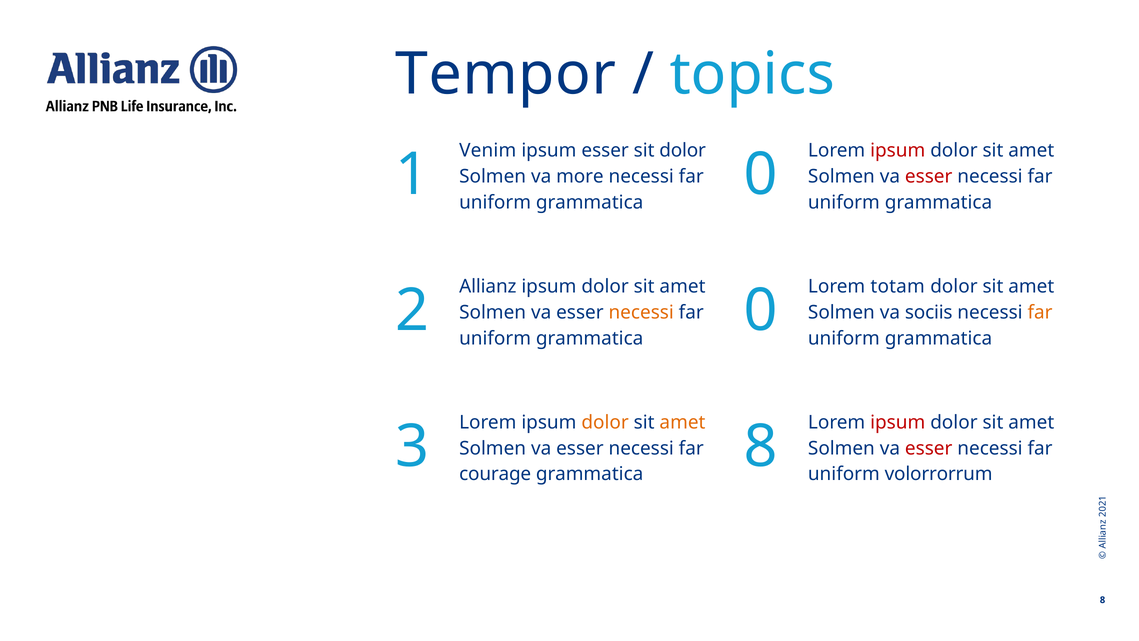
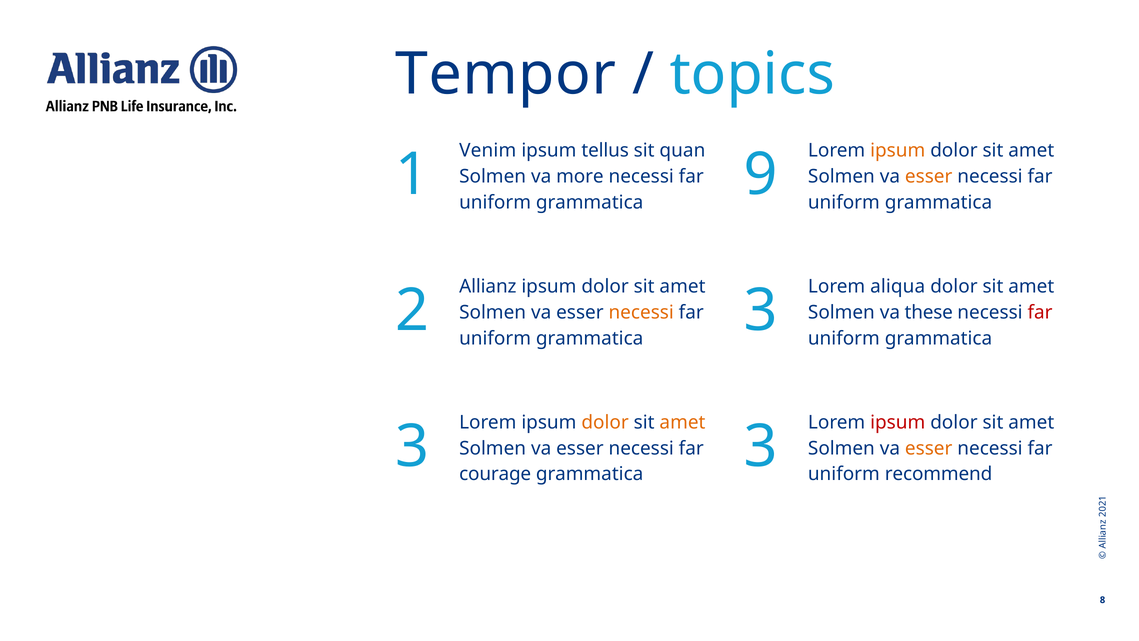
ipsum esser: esser -> tellus (605, 150)
sit dolor: dolor -> quan (682, 150)
ipsum colour: red -> orange (898, 150)
esser colour: red -> orange (929, 176)
0: 0 -> 9 (761, 175)
totam: totam -> aliqua (898, 286)
sociis: sociis -> these (929, 312)
far colour: orange -> red (1040, 312)
0: 0 -> 3 (761, 311)
esser colour: red -> orange (929, 448)
8: 8 -> 3 (761, 446)
volorrorrum: volorrorrum -> recommend (939, 474)
